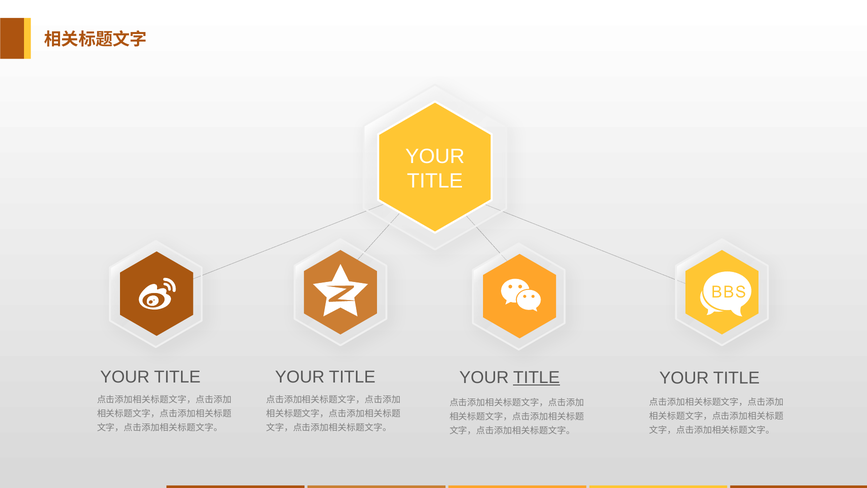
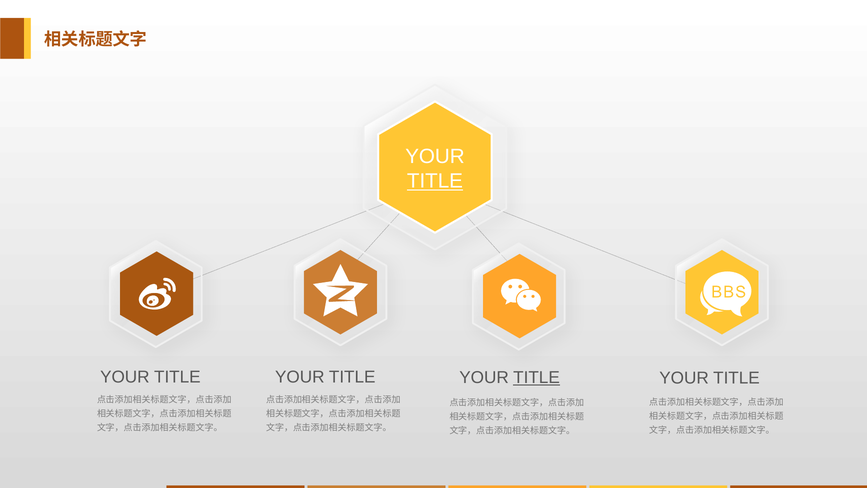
TITLE underline: none -> present (435, 181)
